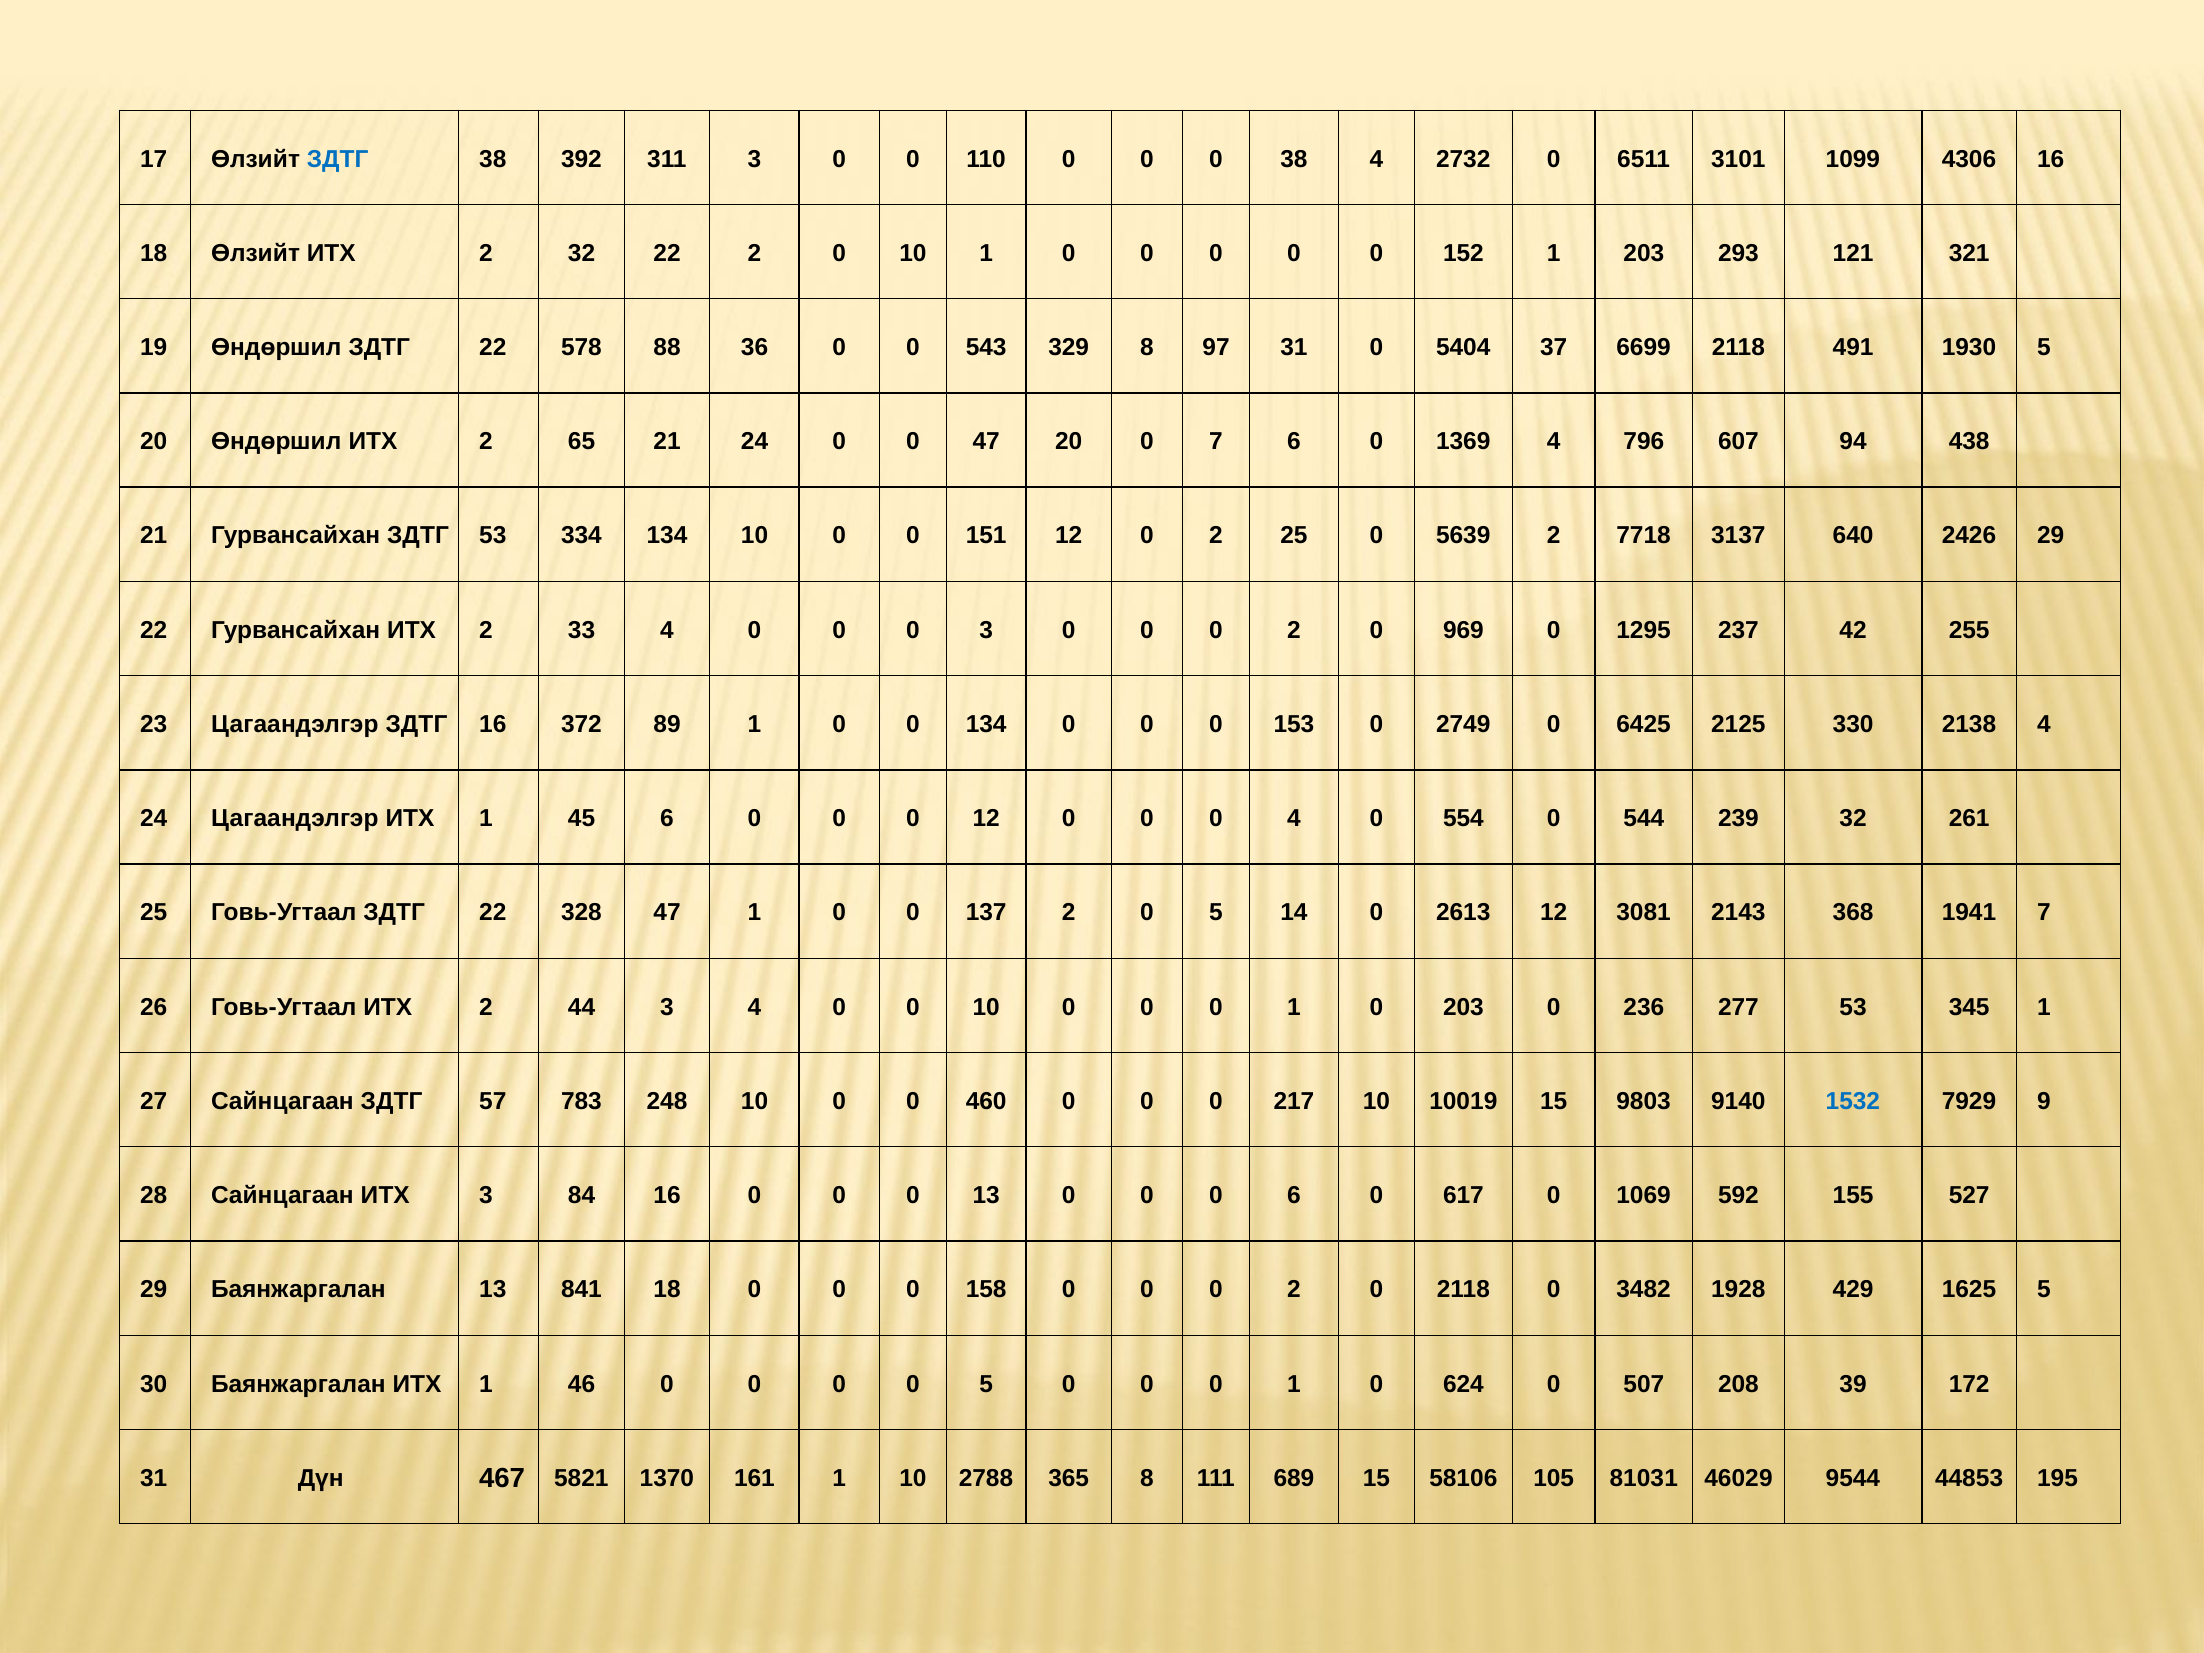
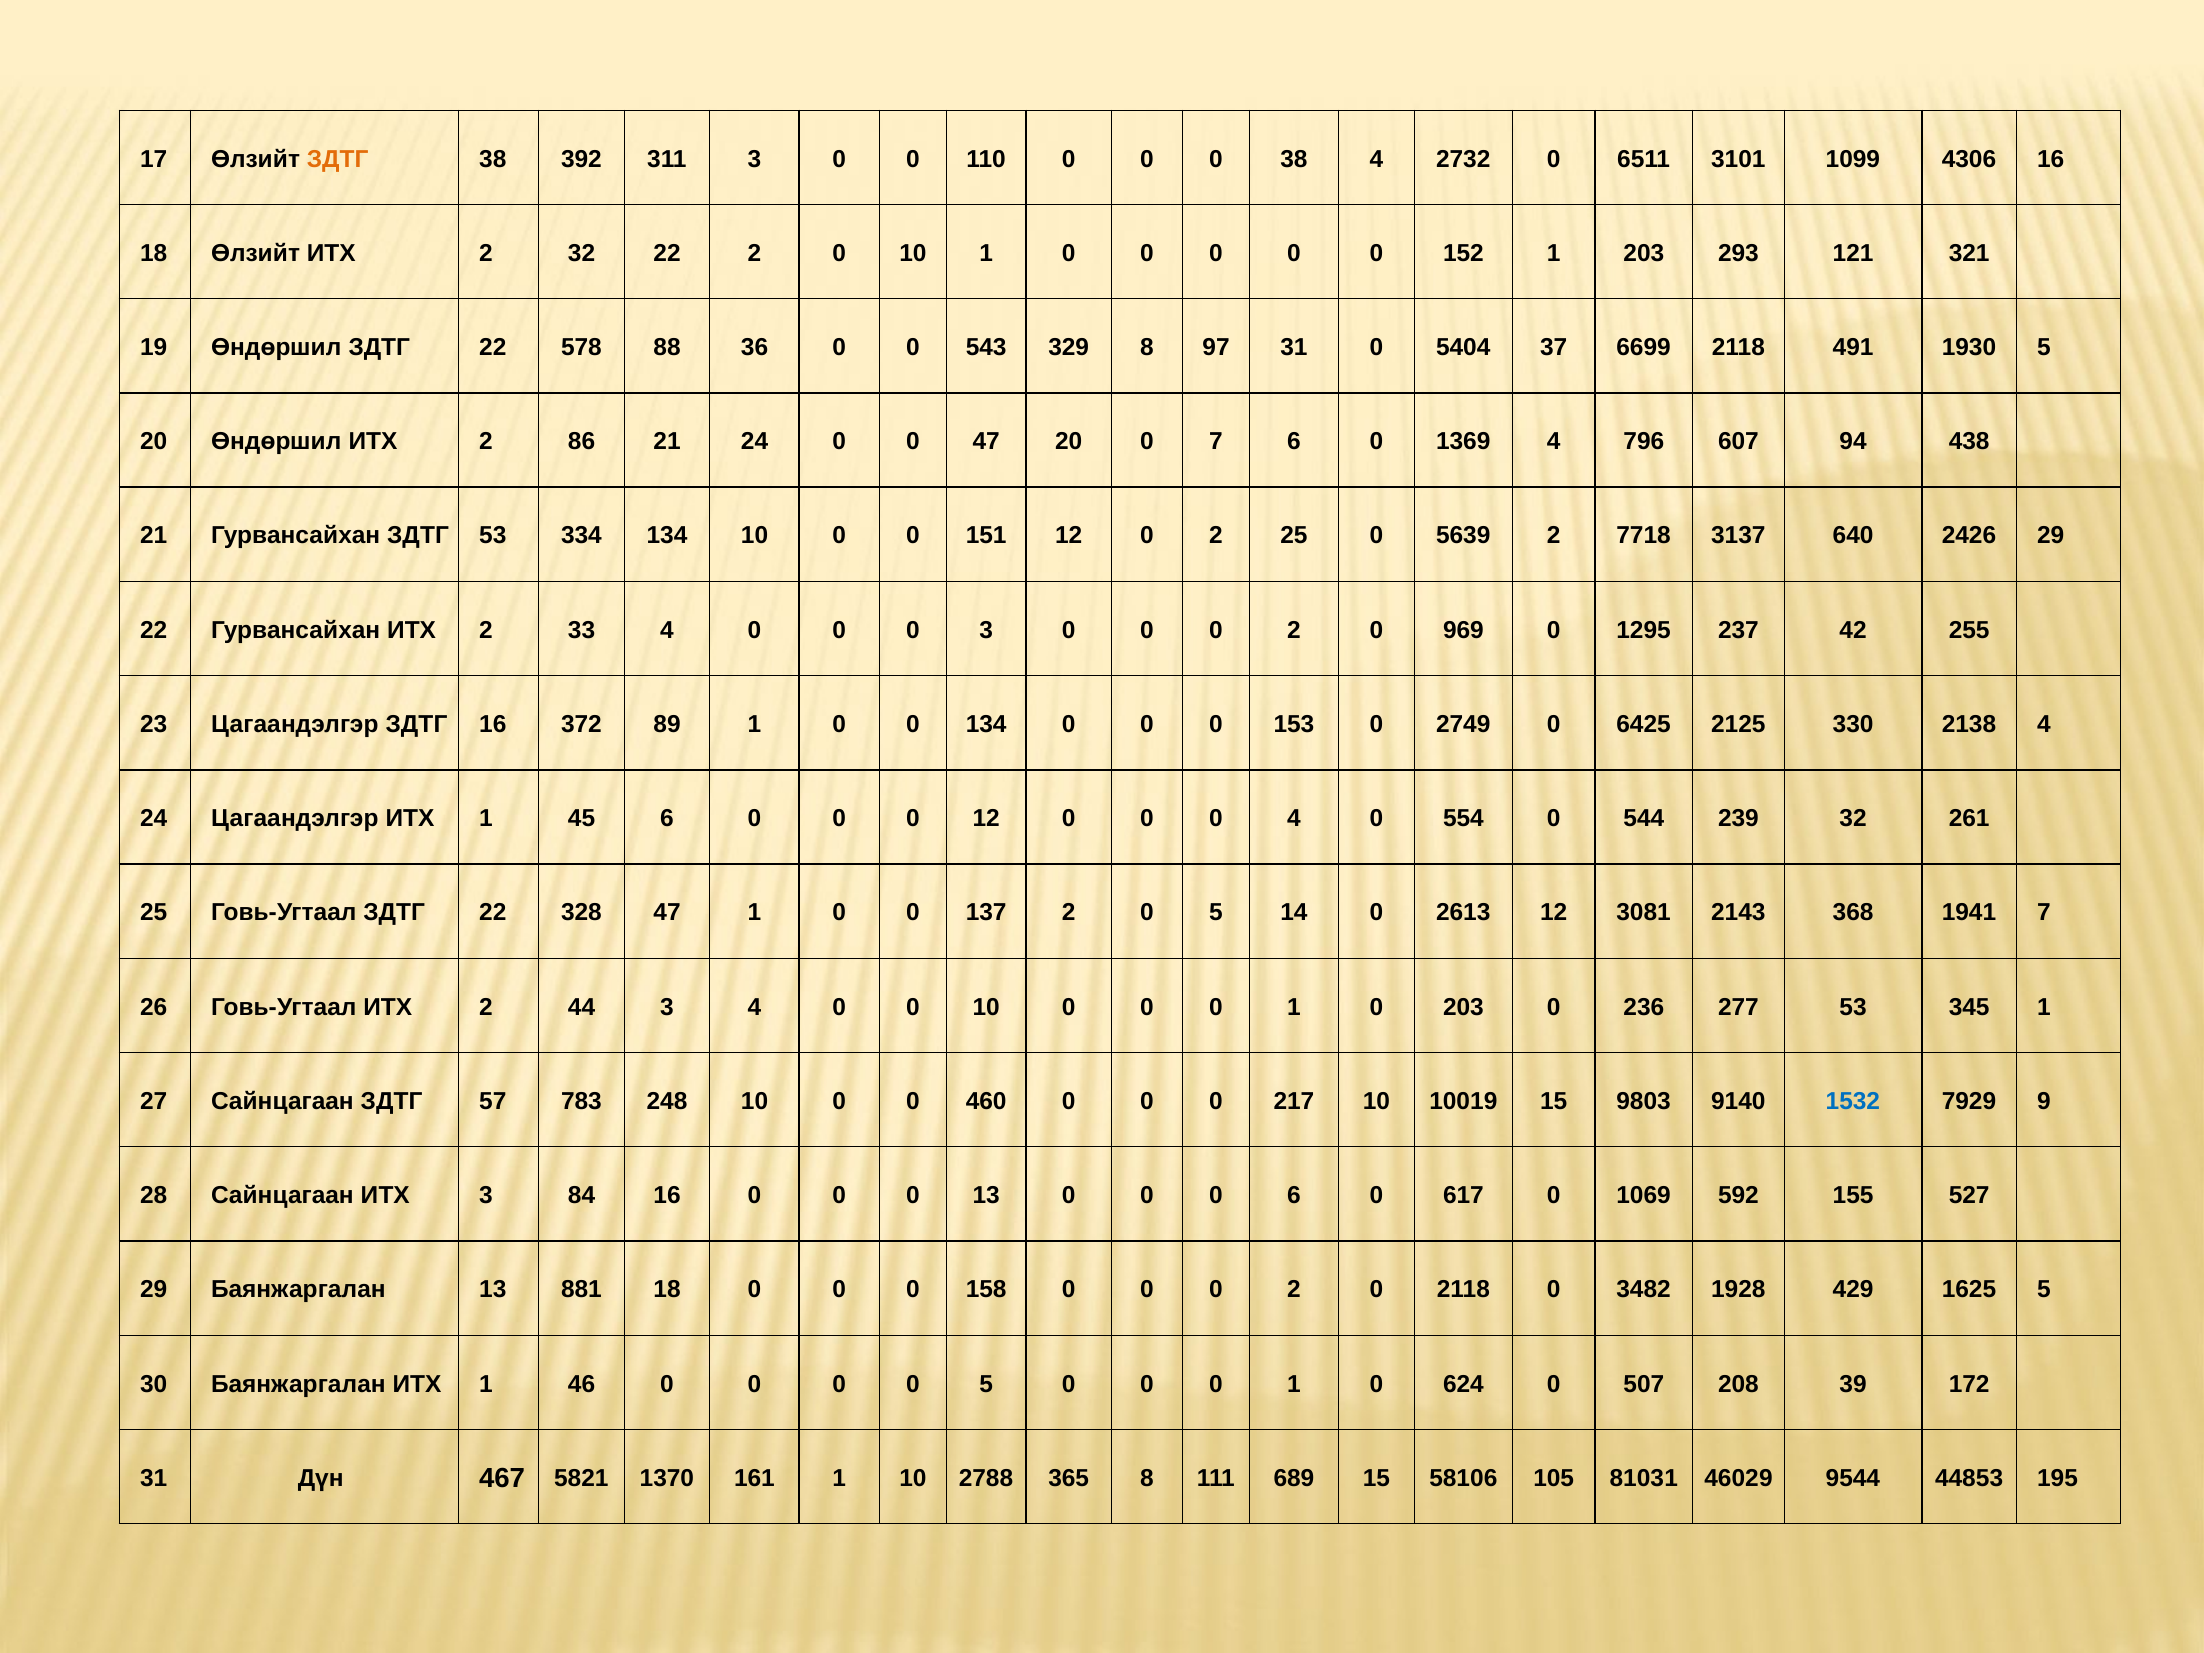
ЗДТГ colour: blue -> orange (338, 159)
65: 65 -> 86 (582, 442)
841: 841 -> 881 (581, 1290)
